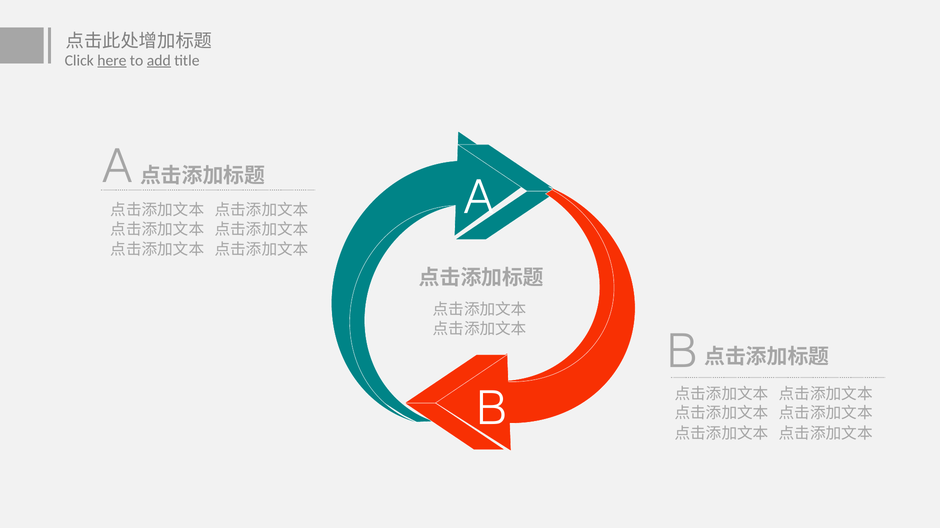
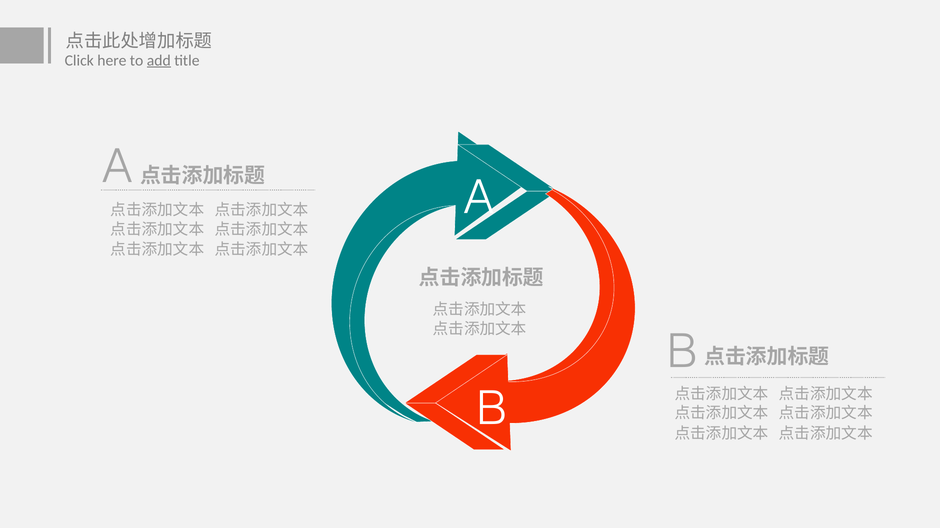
here underline: present -> none (112, 61)
